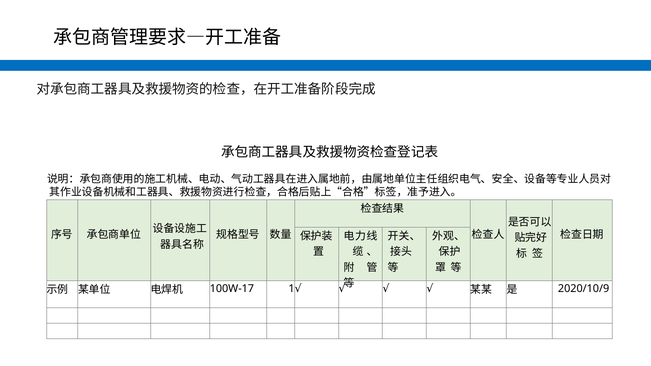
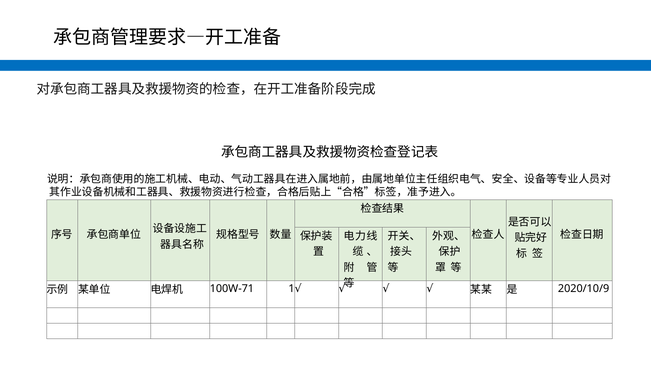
100W-17: 100W-17 -> 100W-71 (232, 289)
